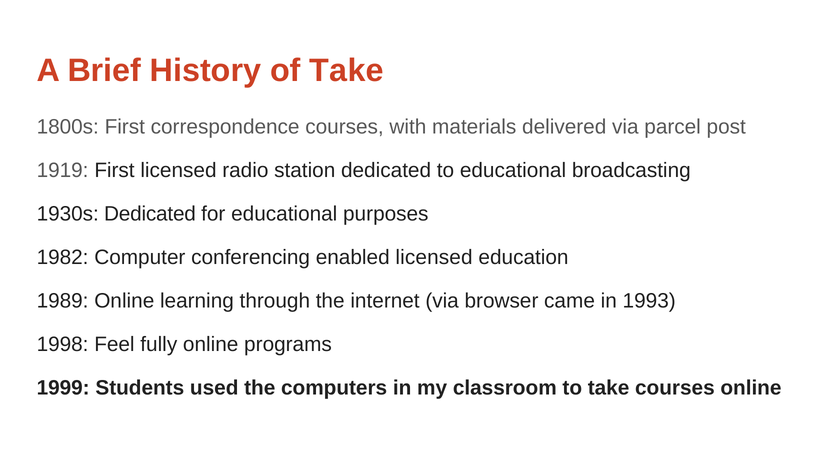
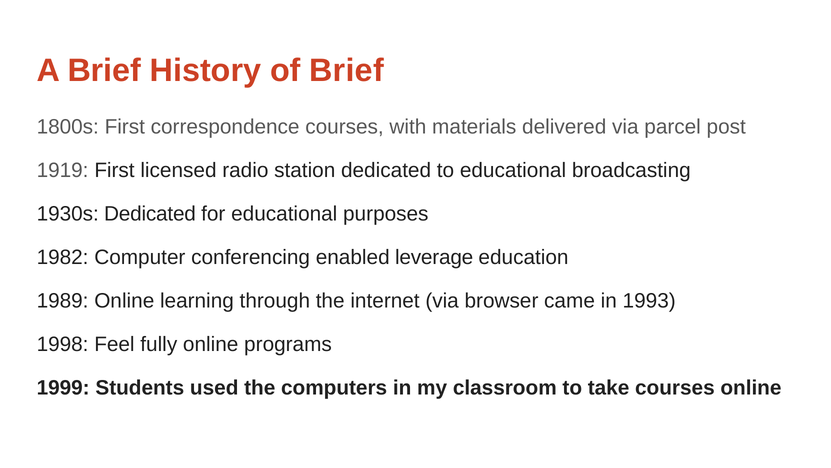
of Take: Take -> Brief (347, 70)
enabled licensed: licensed -> leverage (434, 257)
